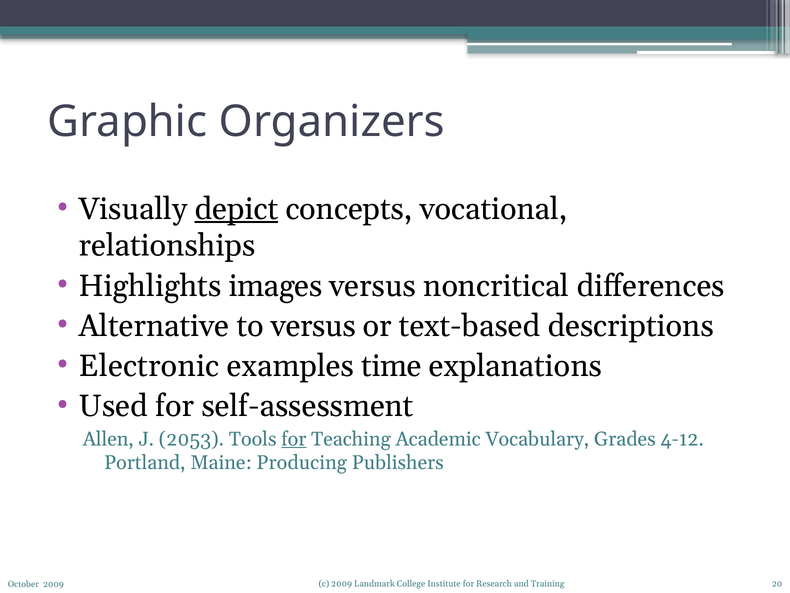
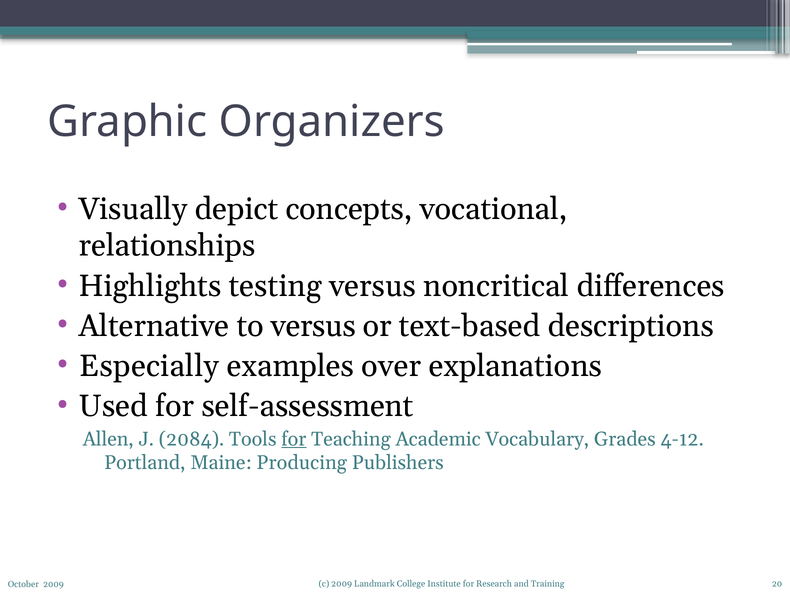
depict underline: present -> none (236, 209)
images: images -> testing (275, 286)
Electronic: Electronic -> Especially (149, 366)
time: time -> over (391, 366)
2053: 2053 -> 2084 (192, 439)
